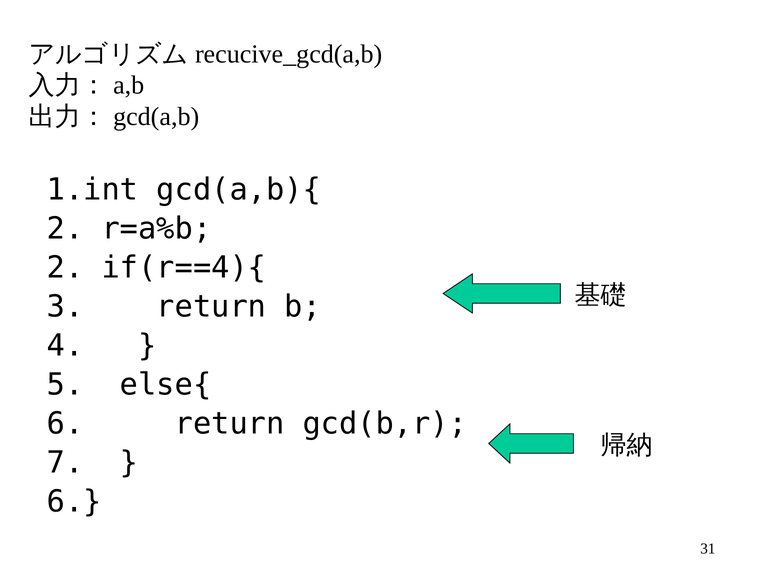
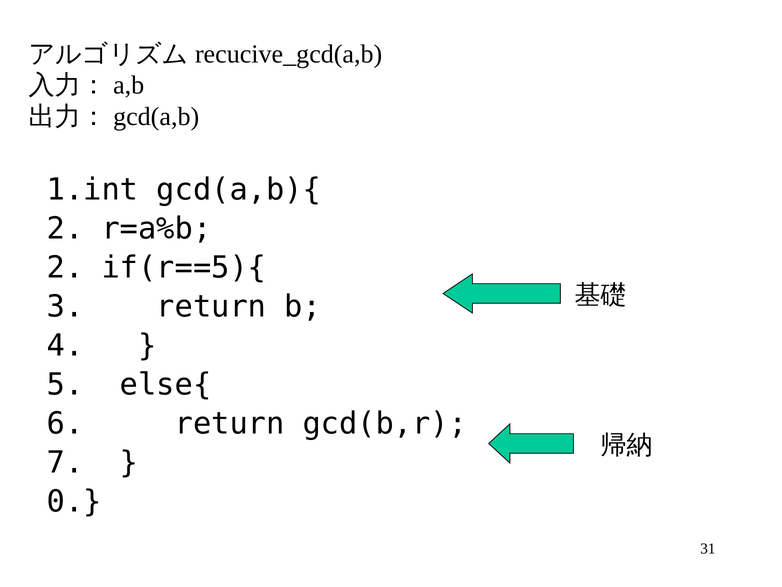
if(r==4){: if(r==4){ -> if(r==5){ (184, 267)
6: 6 -> 0 (74, 501)
